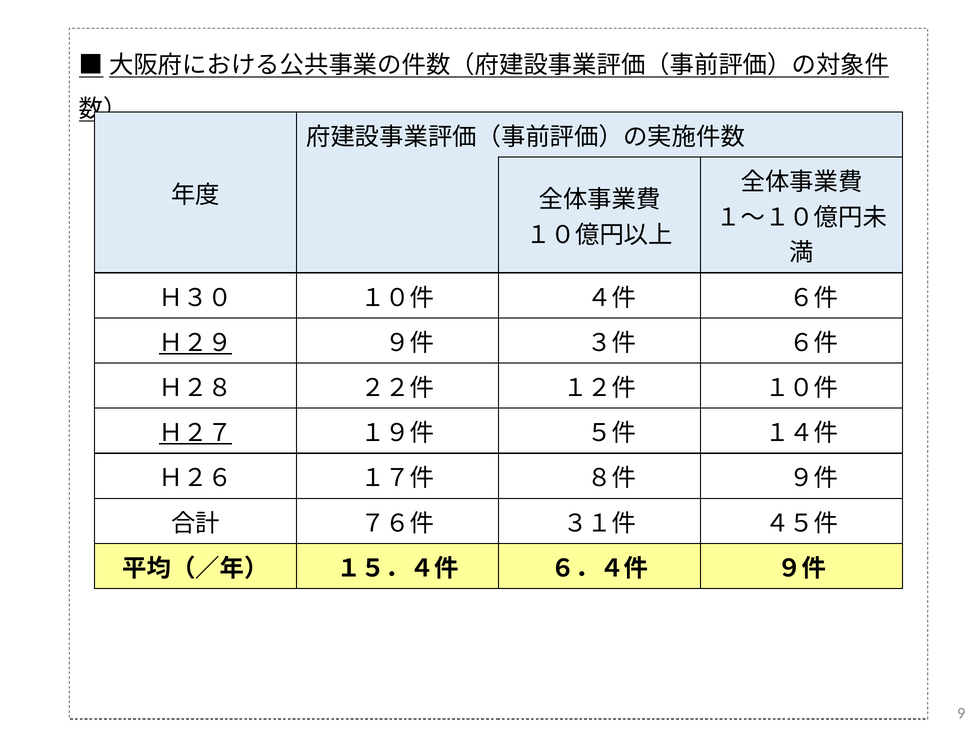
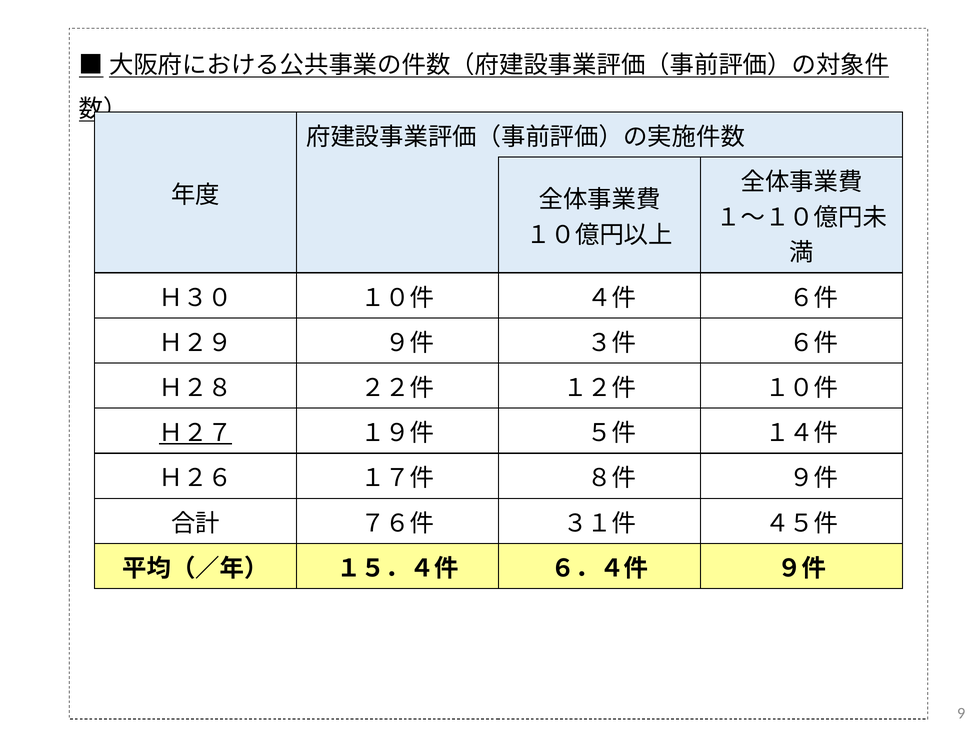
Ｈ２９ underline: present -> none (195, 343)
